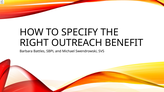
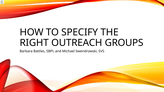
BENEFIT: BENEFIT -> GROUPS (124, 43)
